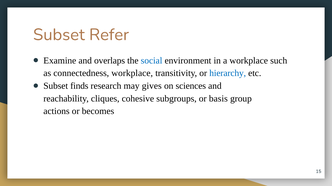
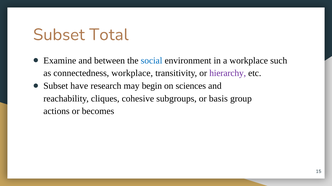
Refer: Refer -> Total (109, 35)
overlaps: overlaps -> between (110, 61)
hierarchy colour: blue -> purple (228, 73)
finds: finds -> have (79, 86)
gives: gives -> begin (152, 86)
